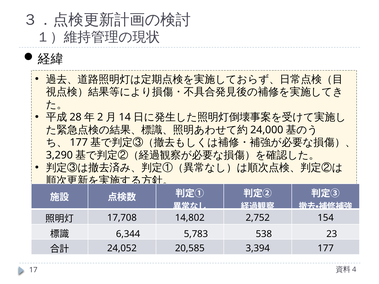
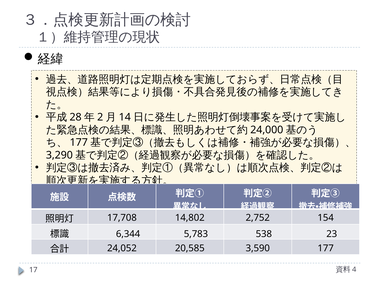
3,394: 3,394 -> 3,590 (258, 248)
